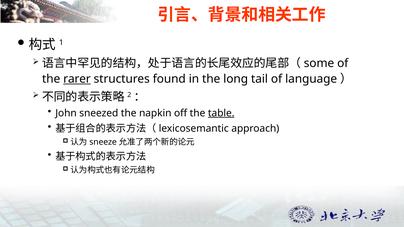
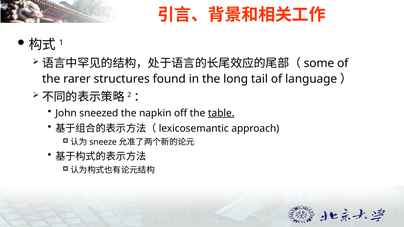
rarer underline: present -> none (77, 79)
